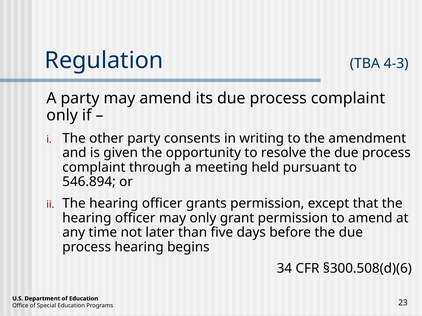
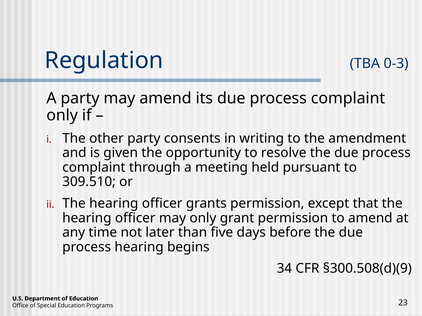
4-3: 4-3 -> 0-3 (396, 63)
546.894: 546.894 -> 309.510 (89, 182)
§300.508(d)(6: §300.508(d)(6 -> §300.508(d)(9 (367, 269)
